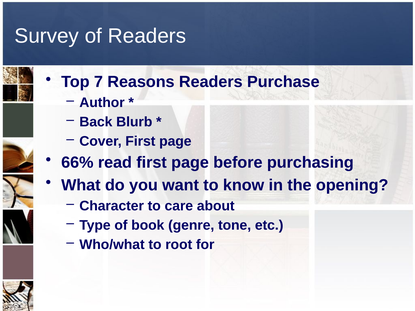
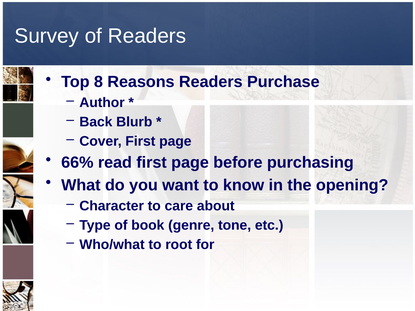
7: 7 -> 8 (98, 82)
